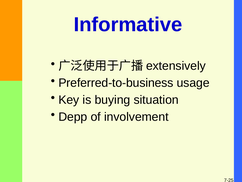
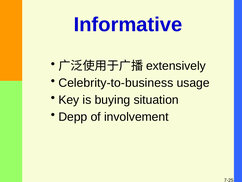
Preferred-to-business: Preferred-to-business -> Celebrity-to-business (116, 83)
